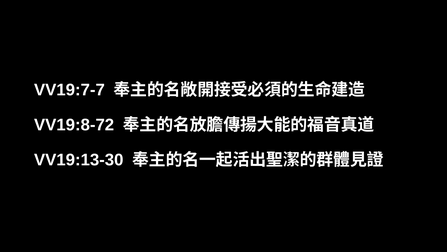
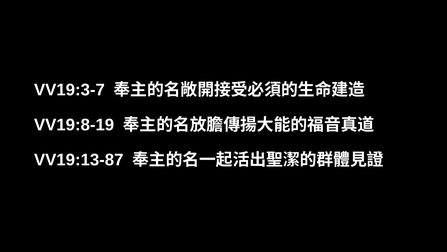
VV19:7-7: VV19:7-7 -> VV19:3-7 (69, 90)
VV19:8-72: VV19:8-72 -> VV19:8-19 (74, 125)
VV19:13-30: VV19:13-30 -> VV19:13-87 (79, 160)
